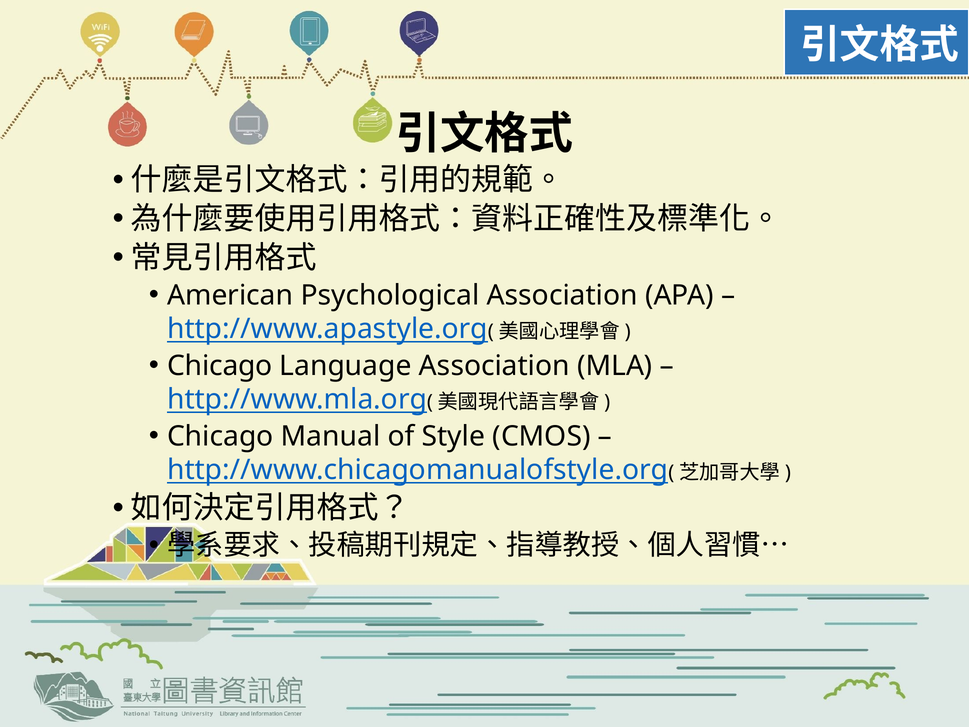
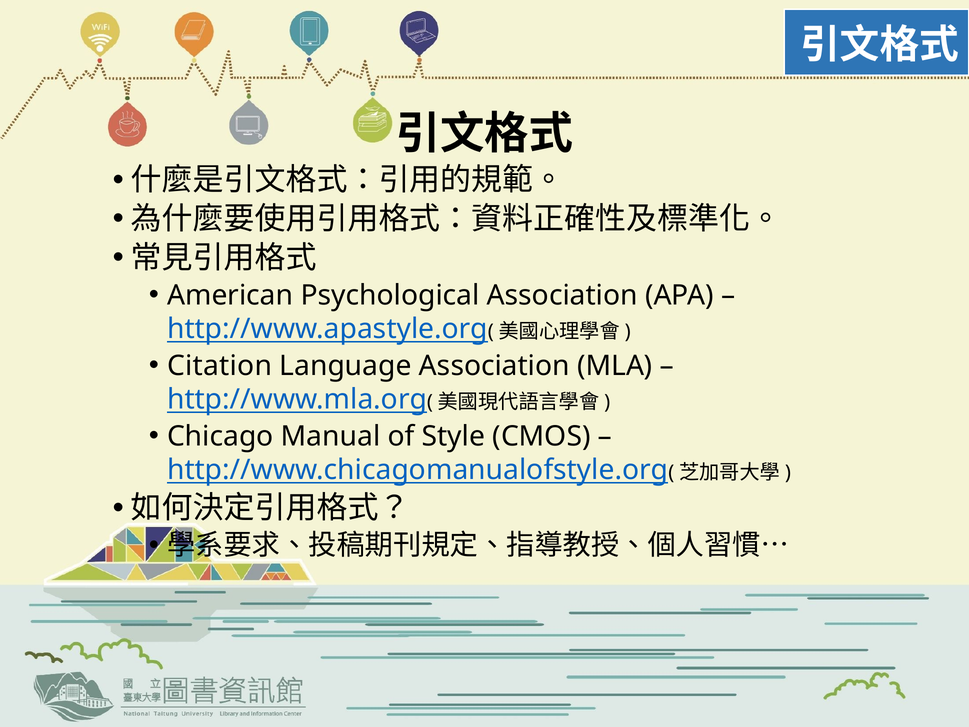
Chicago: Chicago -> Citation (220, 366)
